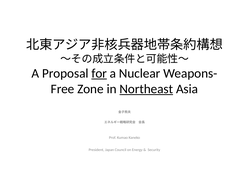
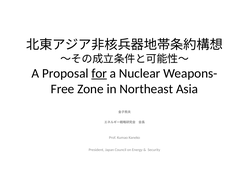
Northeast underline: present -> none (146, 89)
